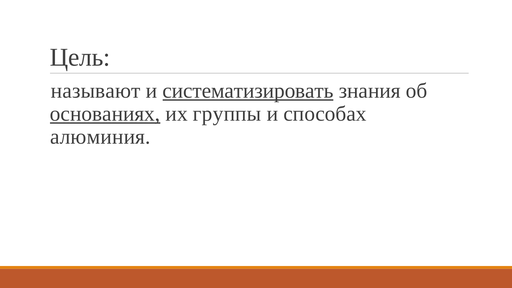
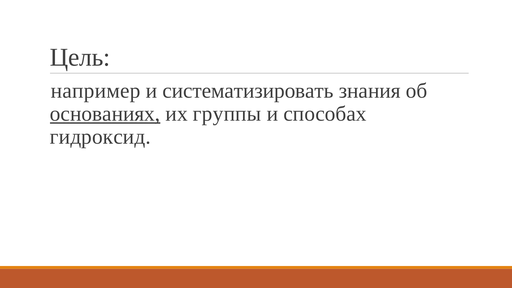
называют: называют -> например (96, 91)
систематизировать underline: present -> none (248, 91)
алюминия: алюминия -> гидроксид (100, 137)
